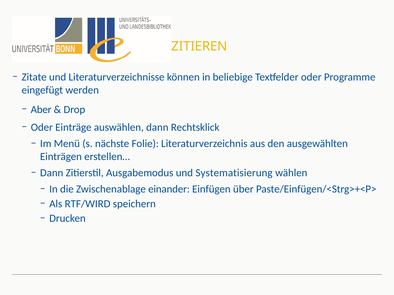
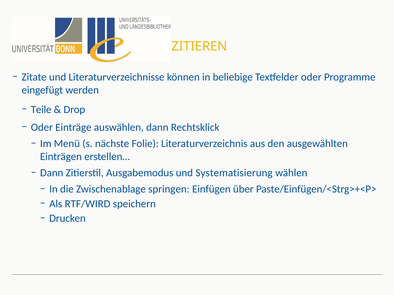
Aber: Aber -> Teile (41, 110)
einander: einander -> springen (169, 189)
